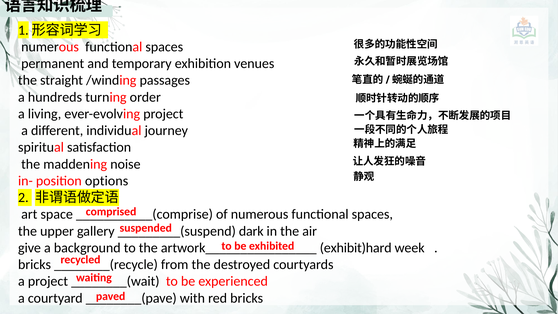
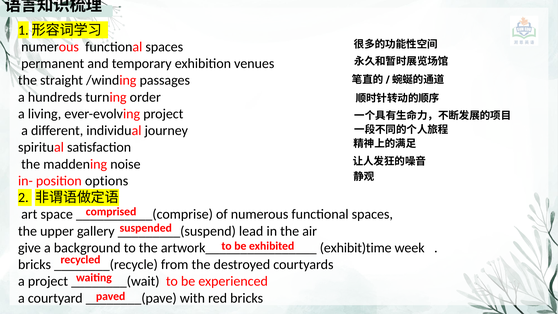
dark: dark -> lead (251, 231)
exhibit)hard: exhibit)hard -> exhibit)time (356, 248)
